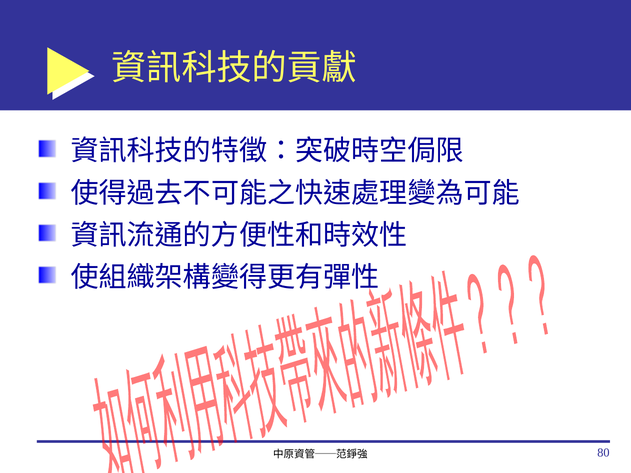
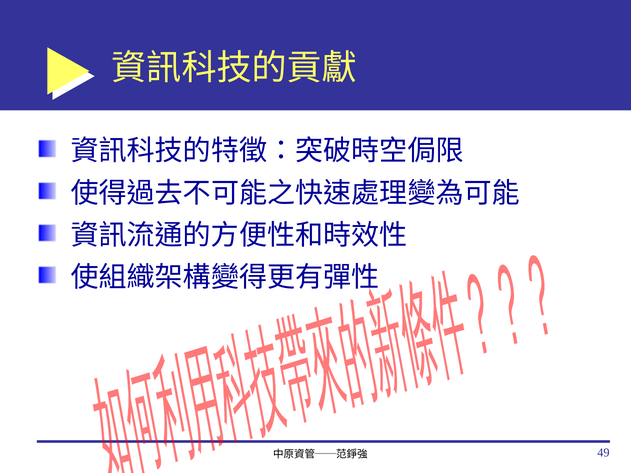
80: 80 -> 49 (603, 453)
